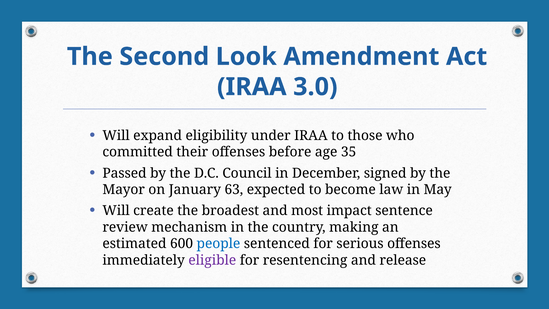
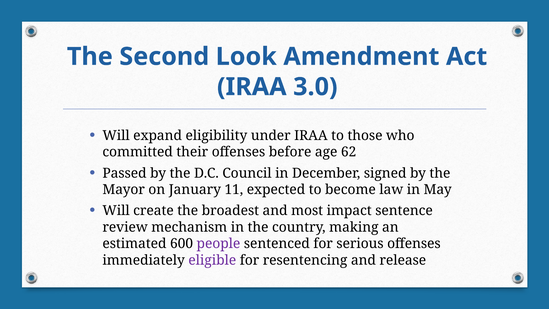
35: 35 -> 62 (349, 152)
63: 63 -> 11 (234, 190)
people colour: blue -> purple (218, 244)
